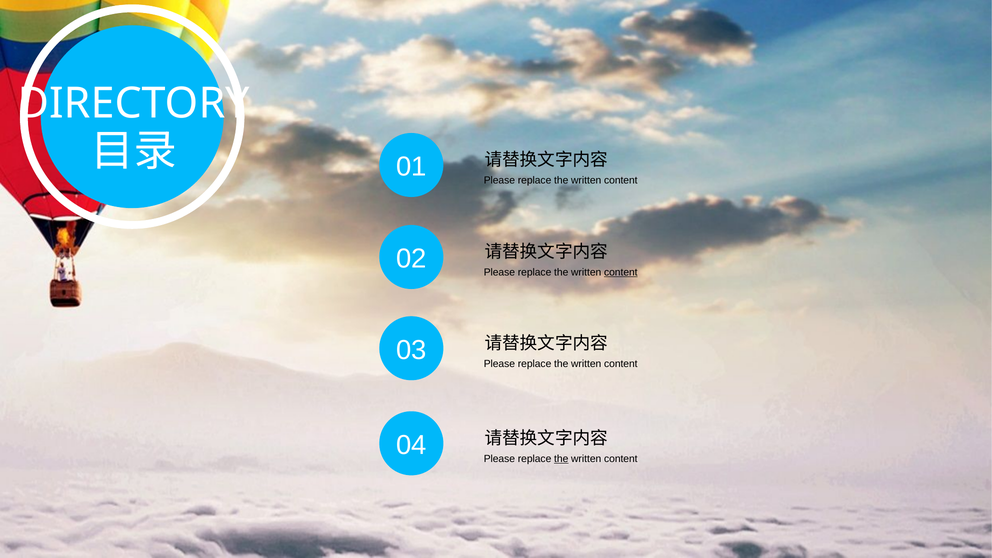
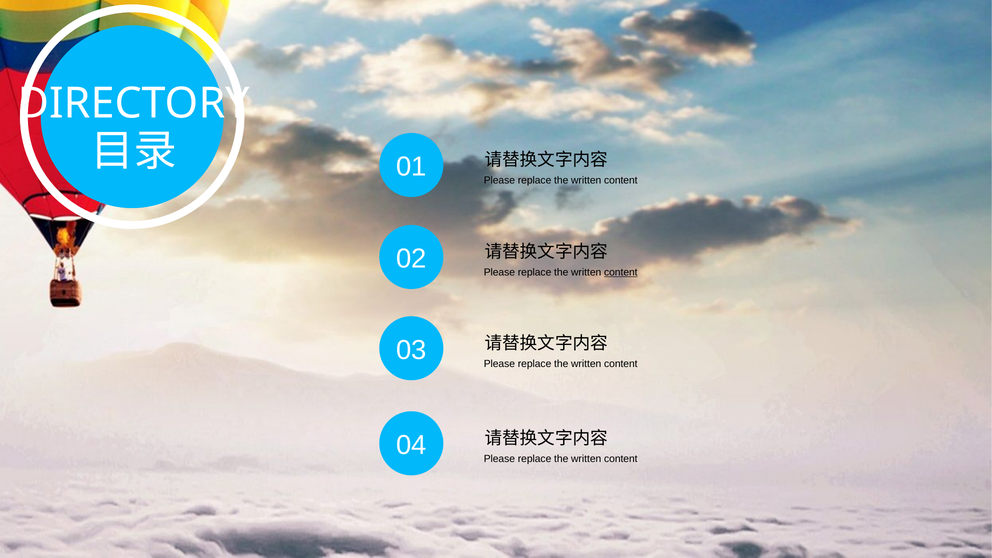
the underline: present -> none (561, 459)
